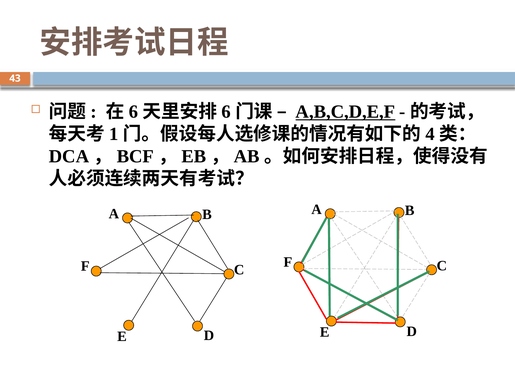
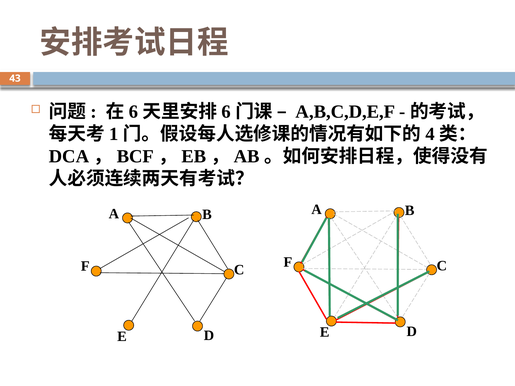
A,B,C,D,E,F underline: present -> none (345, 112)
